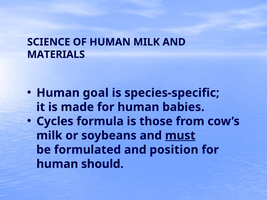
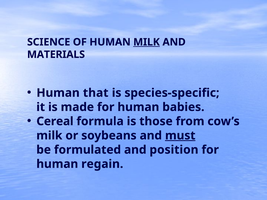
MILK underline: none -> present (147, 42)
goal: goal -> that (96, 93)
Cycles: Cycles -> Cereal (55, 121)
should: should -> regain (102, 164)
